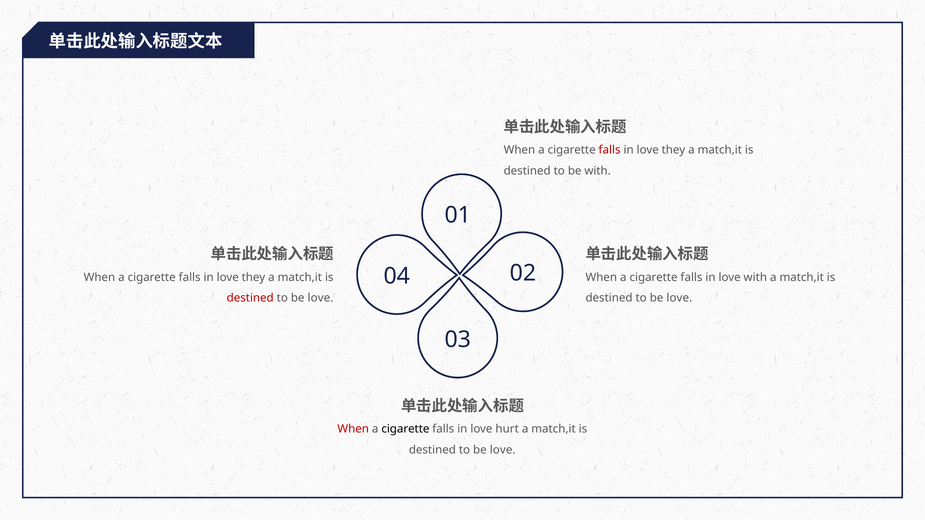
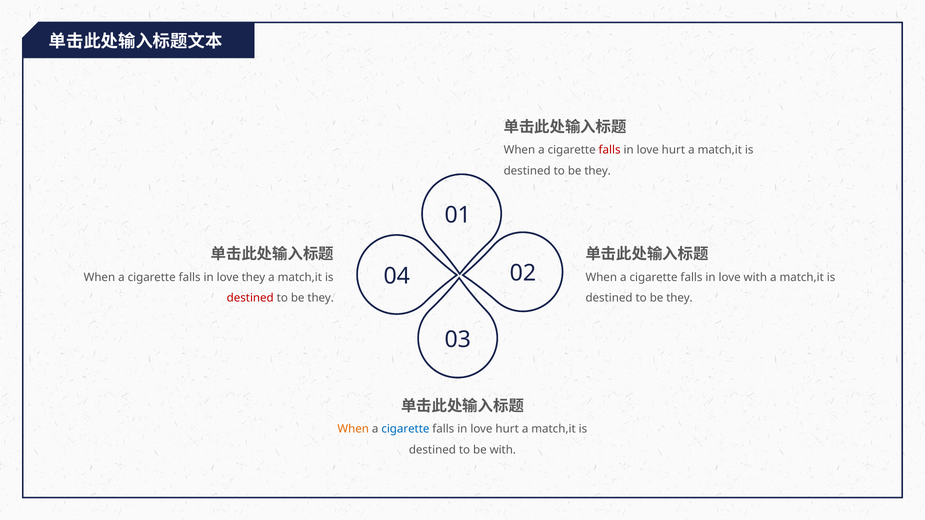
they: they -> hurt (673, 150)
with: with -> they (598, 171)
love: love -> they (321, 298)
love: love -> they (679, 298)
When colour: red -> orange (353, 429)
cigarette colour: black -> blue (405, 429)
love: love -> with (503, 450)
